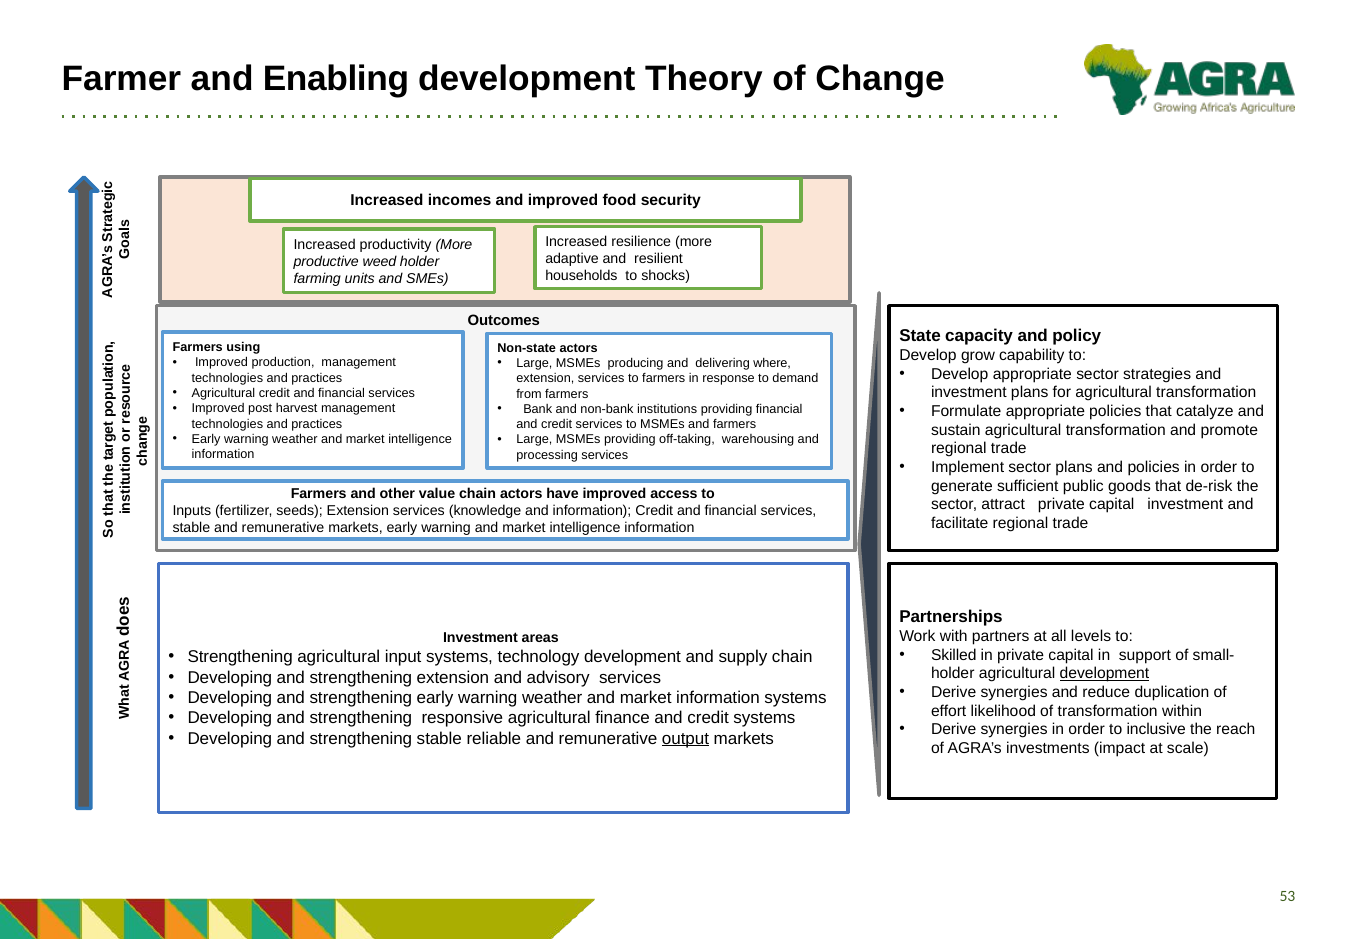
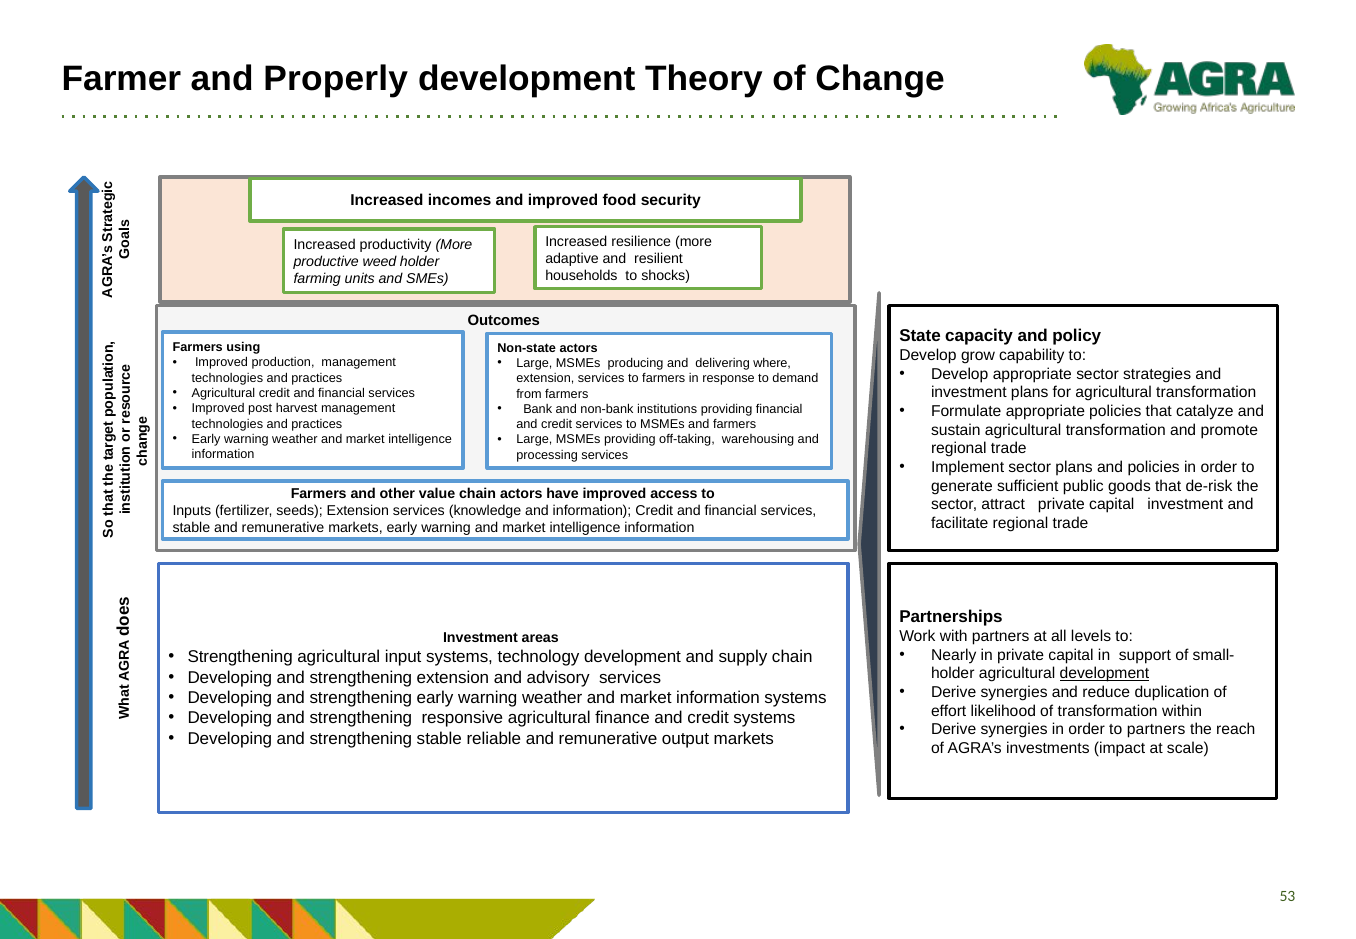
Enabling: Enabling -> Properly (336, 79)
Skilled: Skilled -> Nearly (954, 655)
to inclusive: inclusive -> partners (1156, 729)
output underline: present -> none (686, 738)
